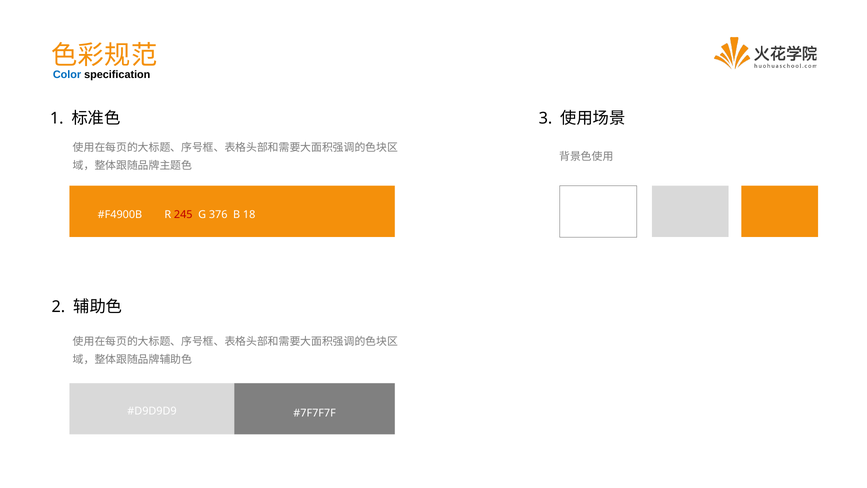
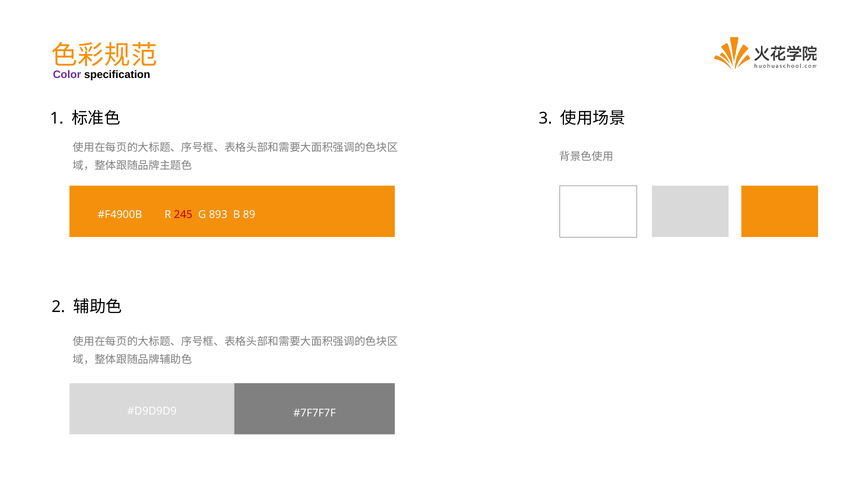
Color colour: blue -> purple (67, 75)
376: 376 -> 893 (218, 215)
18: 18 -> 89 (249, 215)
